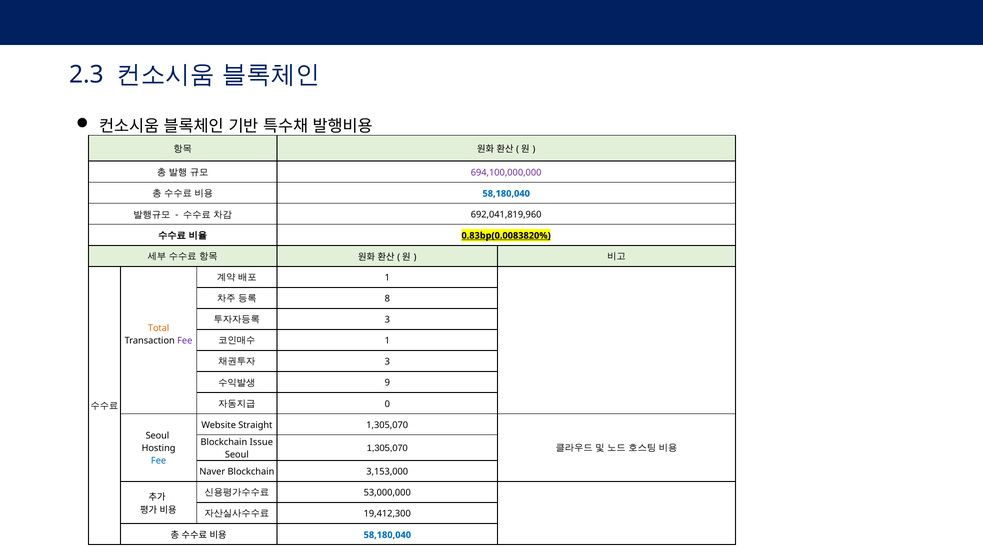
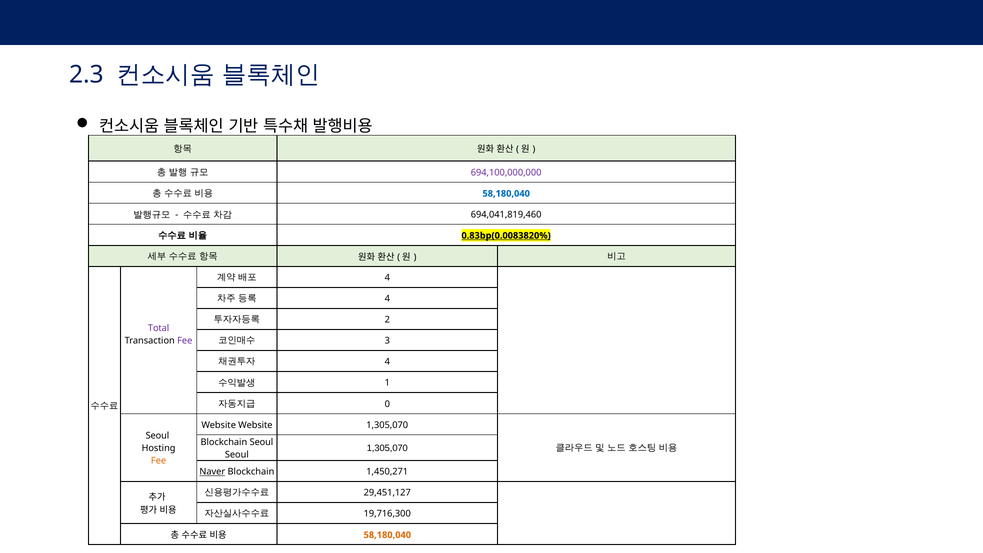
692,041,819,960: 692,041,819,960 -> 694,041,819,460 (506, 215)
1: 1 -> 4 (387, 278)
8: 8 -> 4 (387, 299)
3: 3 -> 2 (387, 320)
Total colour: orange -> purple (159, 328)
1: 1 -> 3 (387, 341)
3: 3 -> 4 (387, 362)
9: 9 -> 1 (387, 383)
Website Straight: Straight -> Website (255, 425)
Blockchain Issue: Issue -> Seoul (261, 442)
Fee colour: blue -> orange (159, 461)
Naver underline: none -> present (212, 472)
3,153,000: 3,153,000 -> 1,450,271 (387, 472)
53,000,000: 53,000,000 -> 29,451,127 (387, 493)
19,412,300: 19,412,300 -> 19,716,300 (387, 514)
58,180,040 colour: blue -> orange (387, 535)
